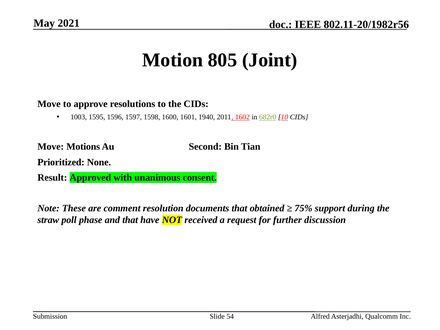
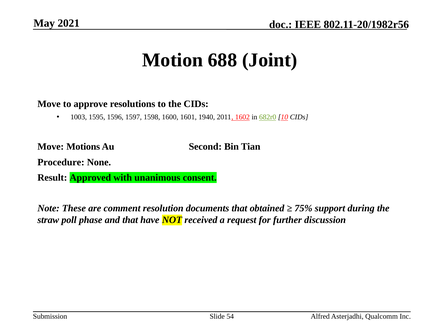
805: 805 -> 688 (223, 60)
Prioritized: Prioritized -> Procedure (61, 162)
